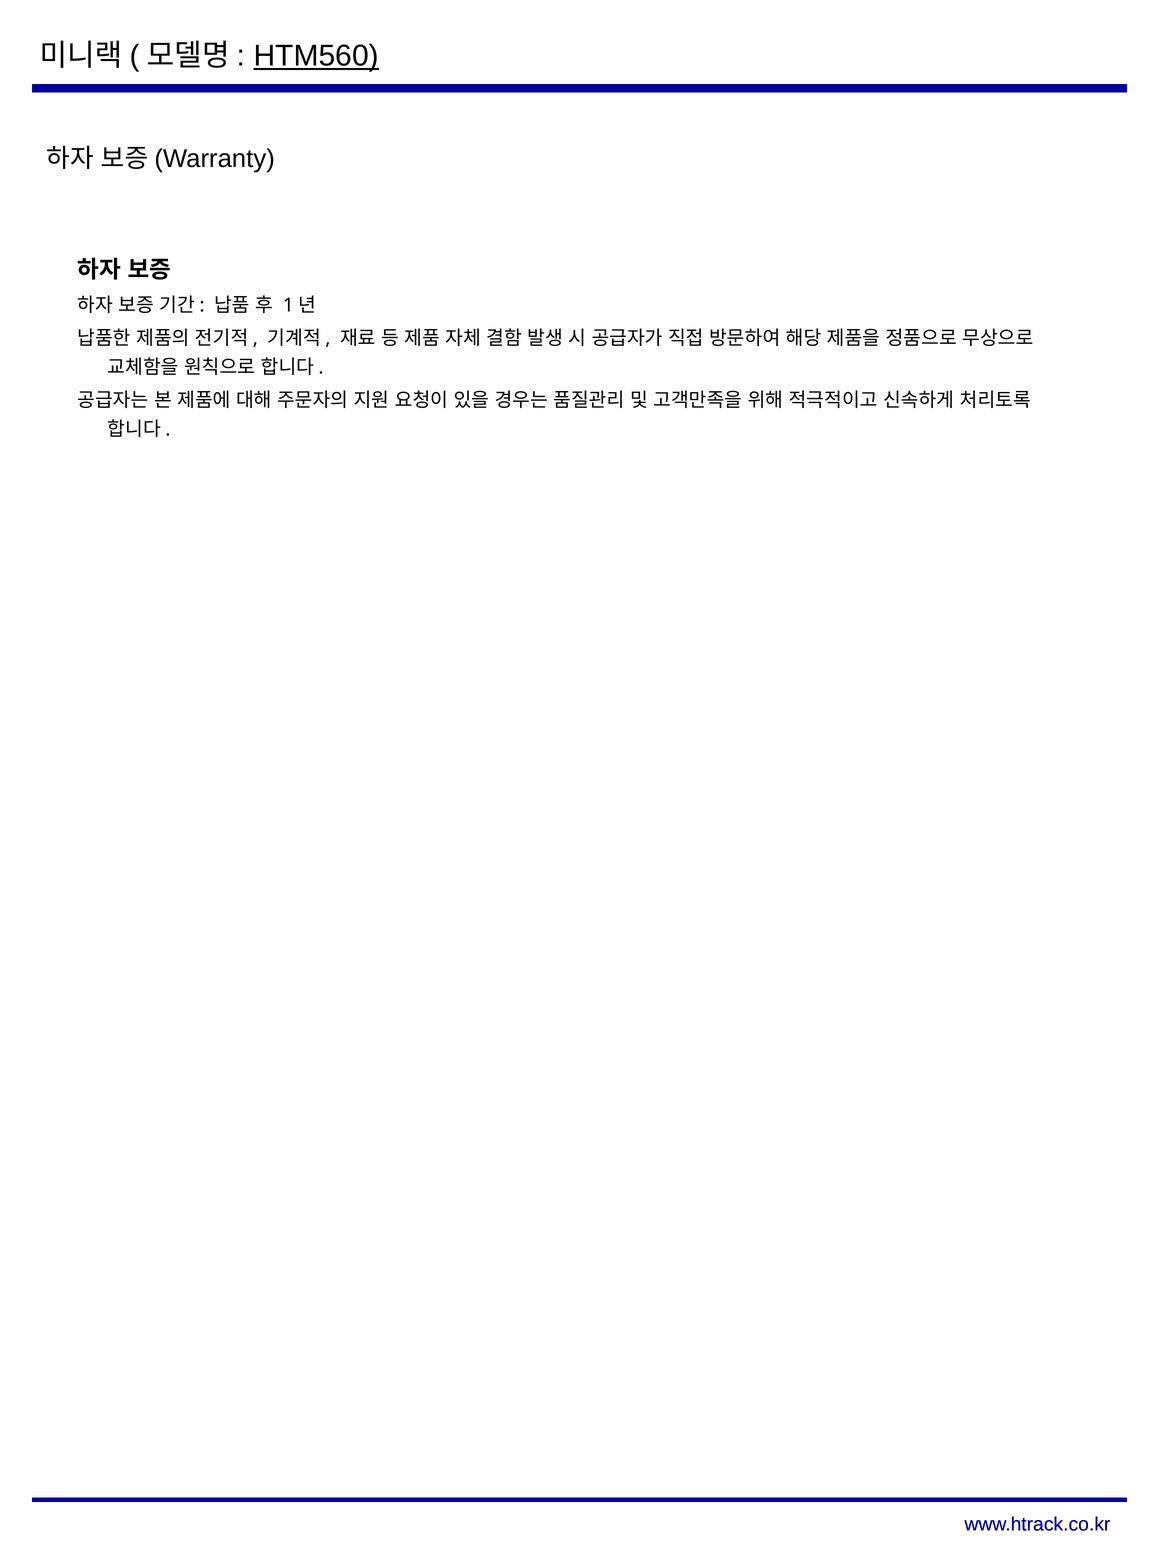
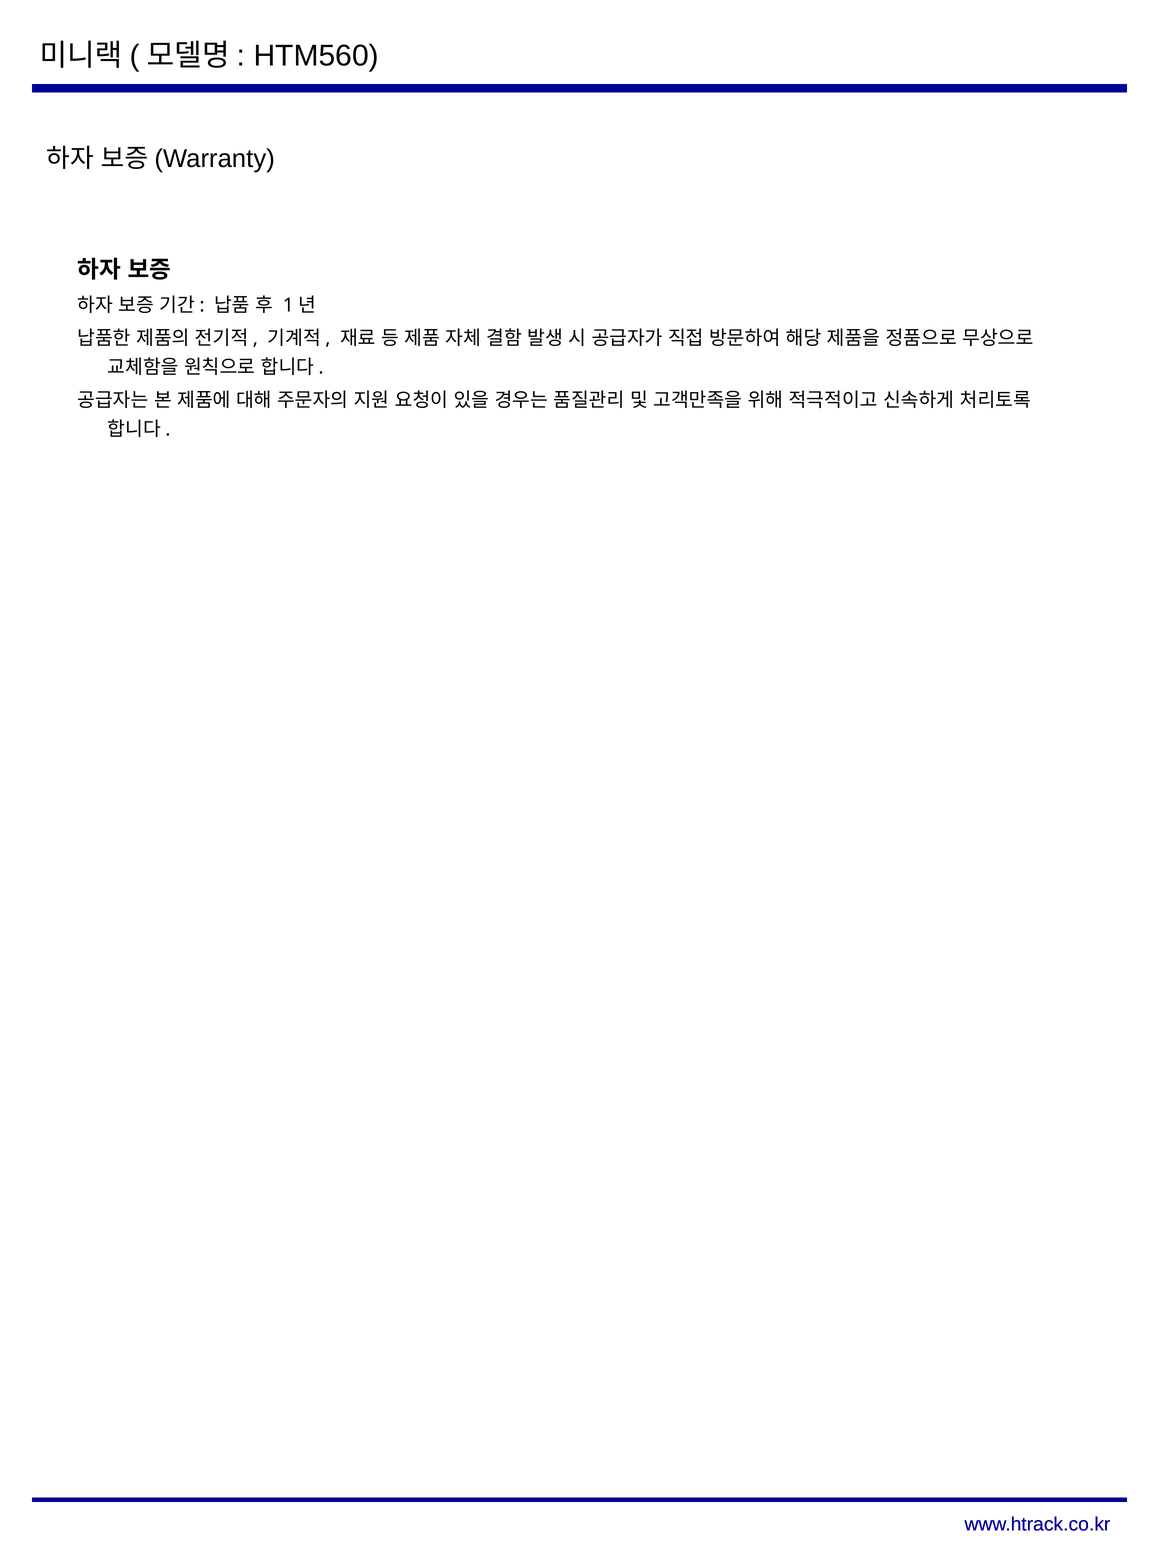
HTM560 underline: present -> none (316, 56)
